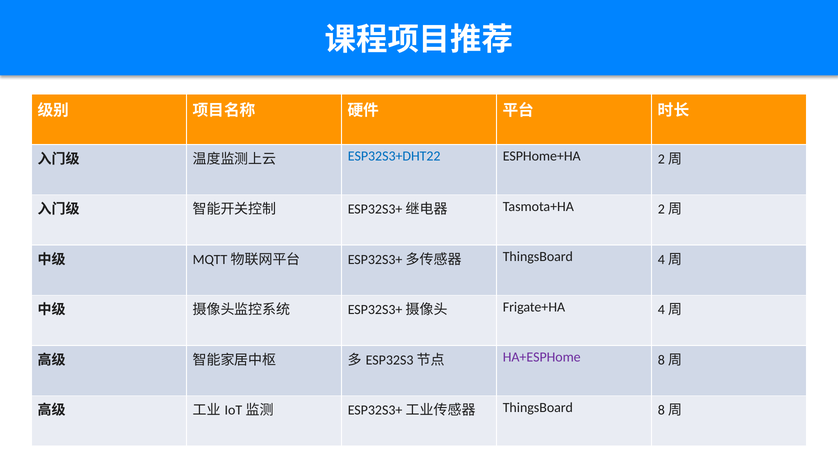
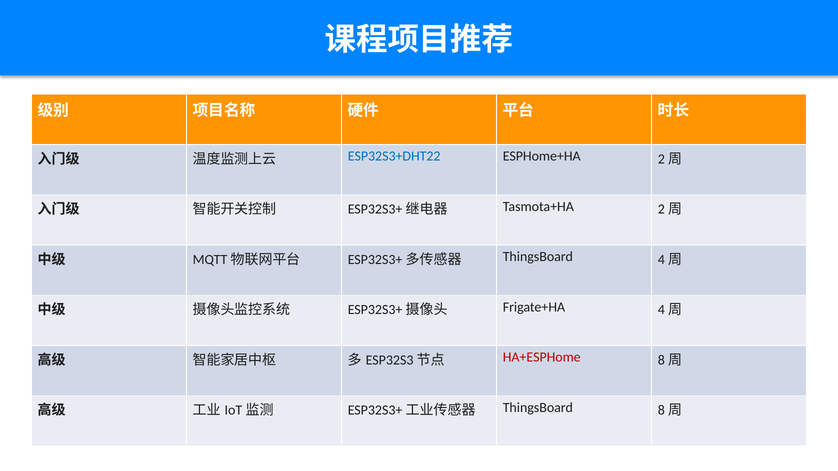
HA+ESPHome colour: purple -> red (542, 358)
